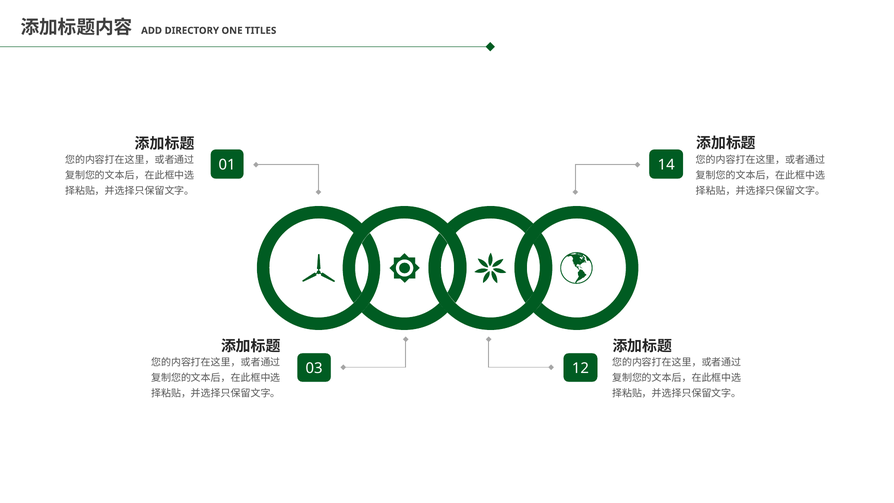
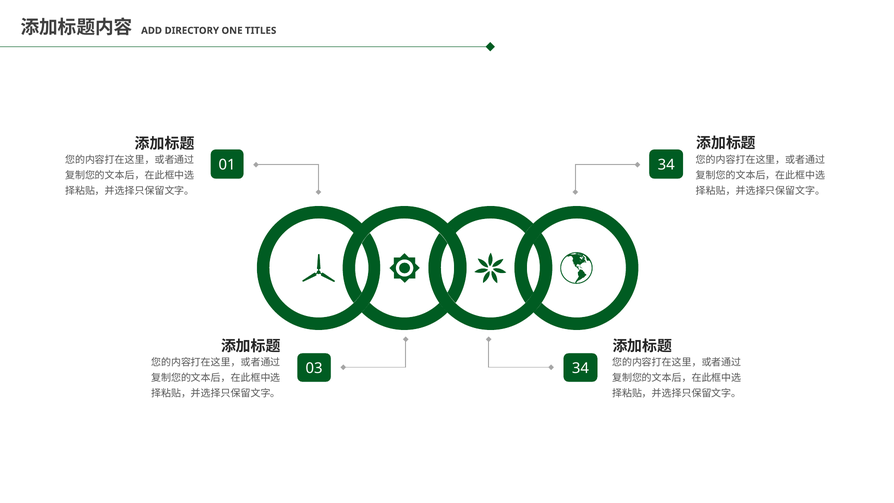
01 14: 14 -> 34 (666, 165)
03 12: 12 -> 34 (580, 368)
